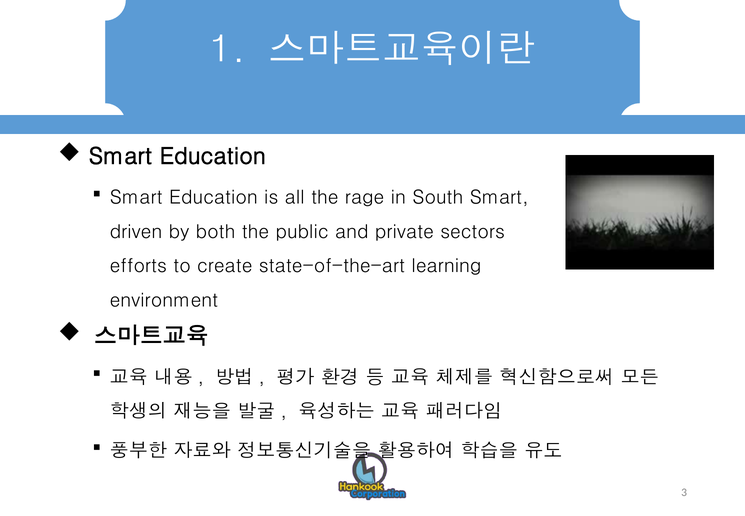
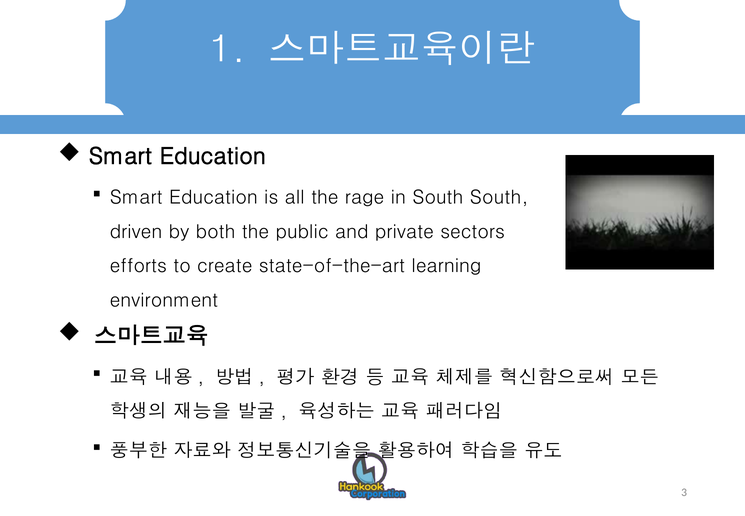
South Smart: Smart -> South (499, 197)
